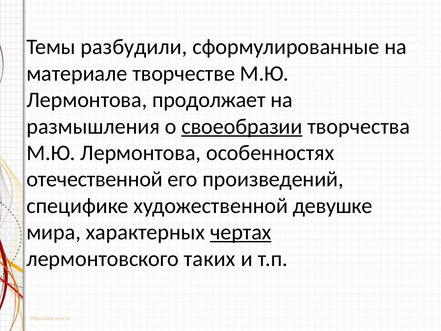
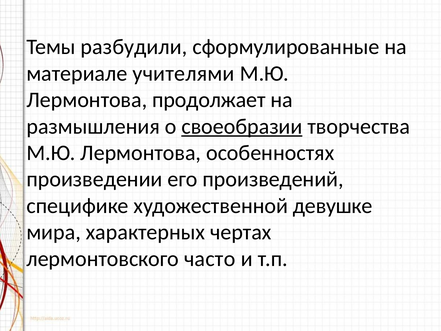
творчестве: творчестве -> учителями (184, 73)
отечественной: отечественной -> произведении (95, 179)
чертах underline: present -> none (241, 232)
таких: таких -> часто (210, 259)
